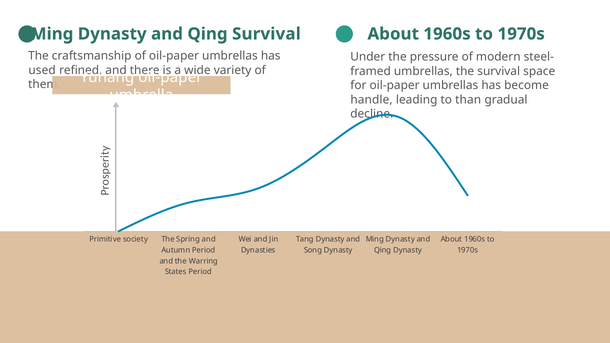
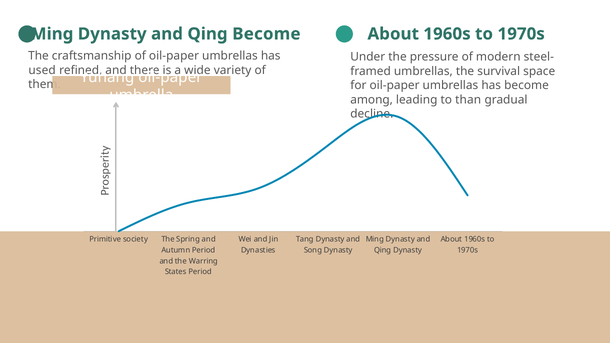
Qing Survival: Survival -> Become (266, 34)
handle: handle -> among (372, 100)
